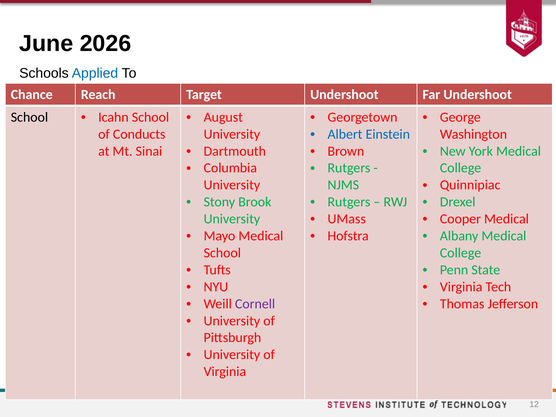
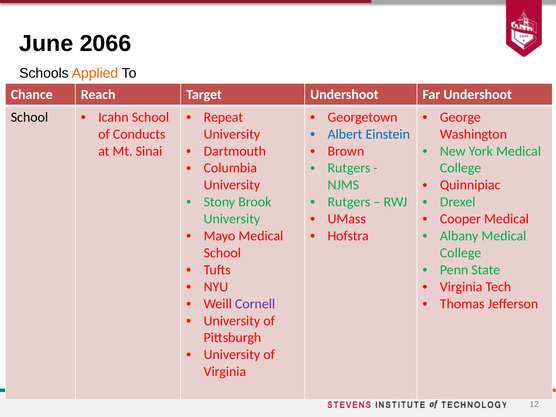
2026: 2026 -> 2066 (105, 44)
Applied colour: blue -> orange (95, 73)
August: August -> Repeat (223, 117)
